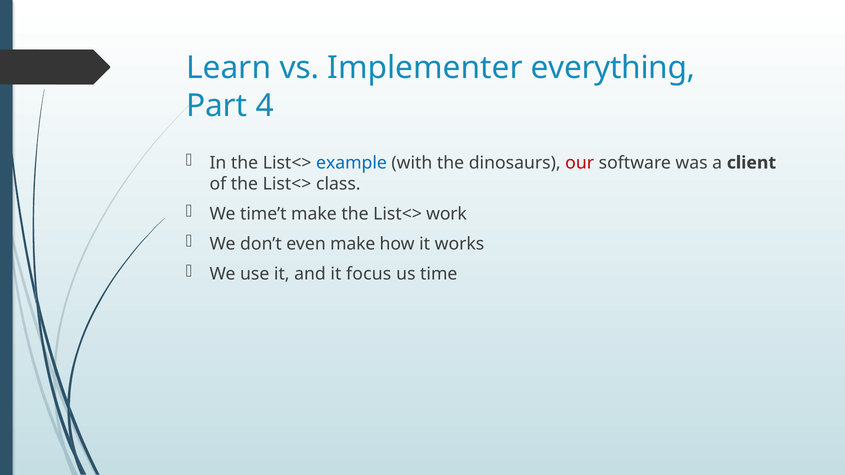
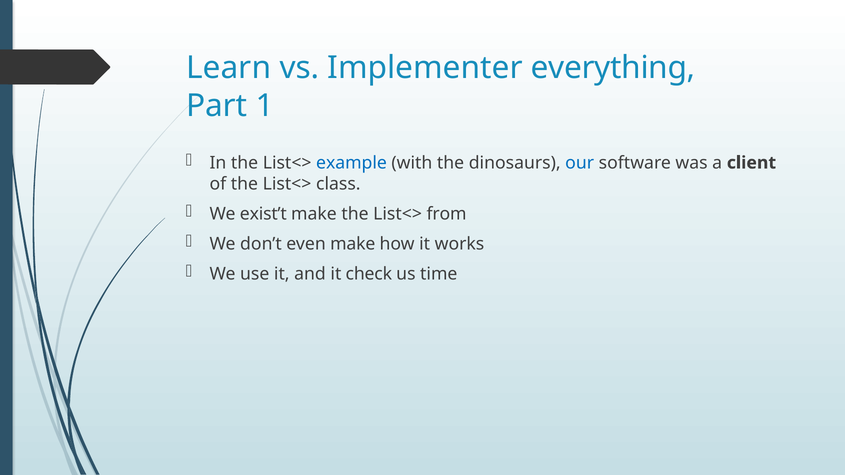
4: 4 -> 1 (265, 106)
our colour: red -> blue (580, 163)
time’t: time’t -> exist’t (263, 214)
work: work -> from (447, 214)
focus: focus -> check (369, 274)
